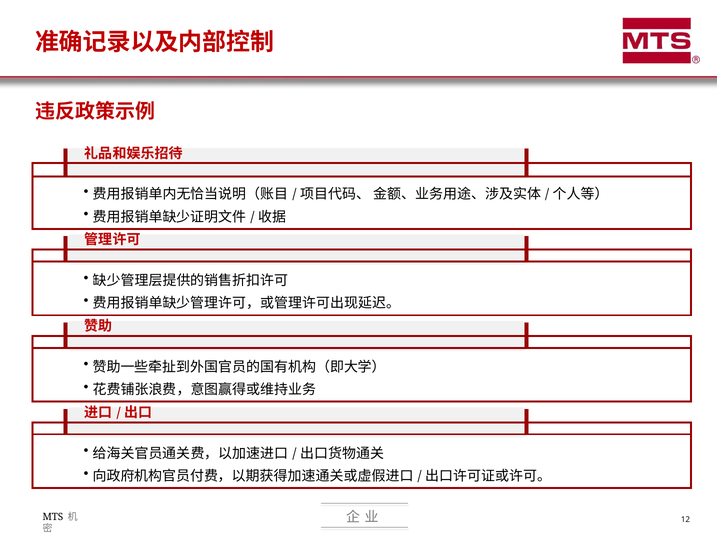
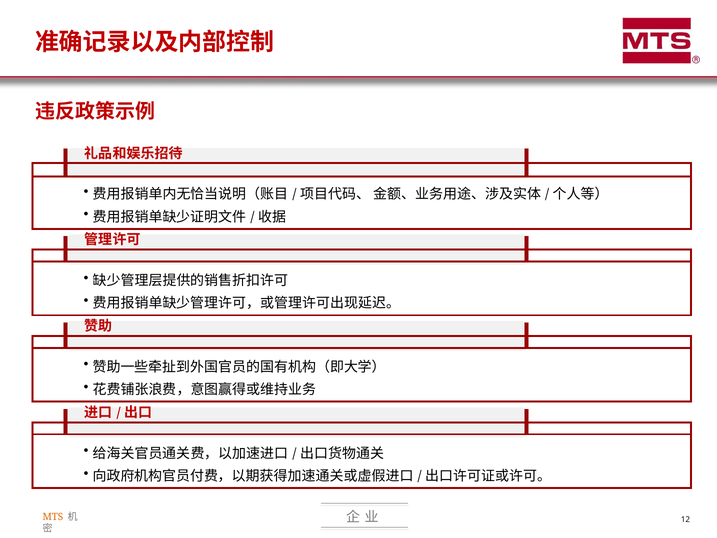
MTS colour: black -> orange (53, 516)
